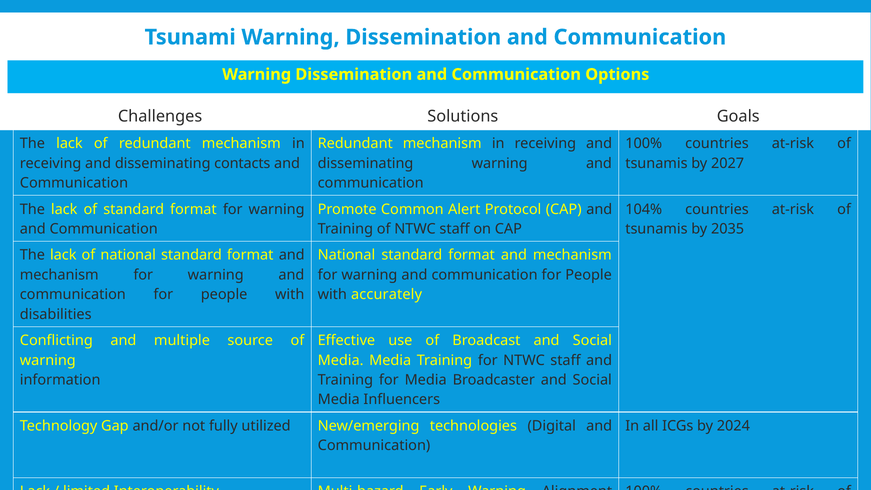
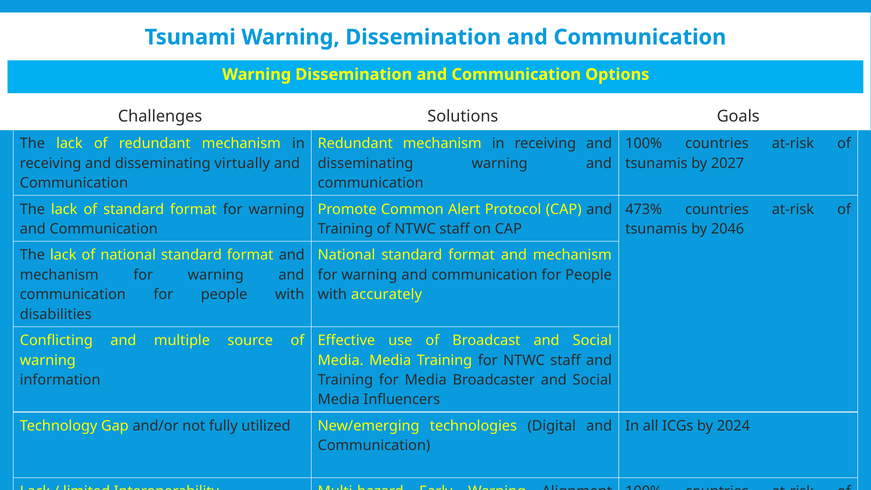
contacts: contacts -> virtually (242, 163)
104%: 104% -> 473% (644, 209)
2035: 2035 -> 2046 (728, 229)
